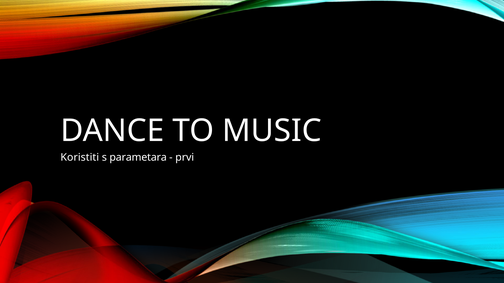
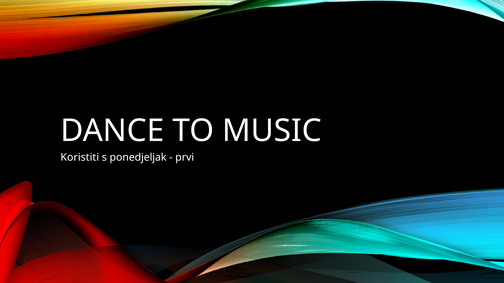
parametara: parametara -> ponedjeljak (138, 158)
